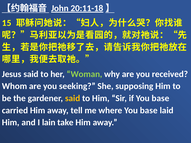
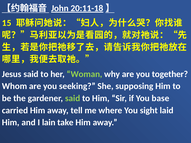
received: received -> together (170, 74)
said colour: yellow -> light green (73, 98)
where You base: base -> sight (149, 111)
